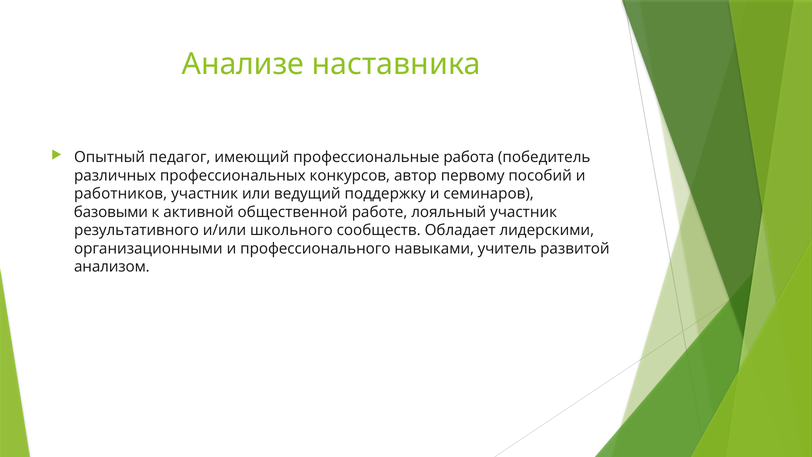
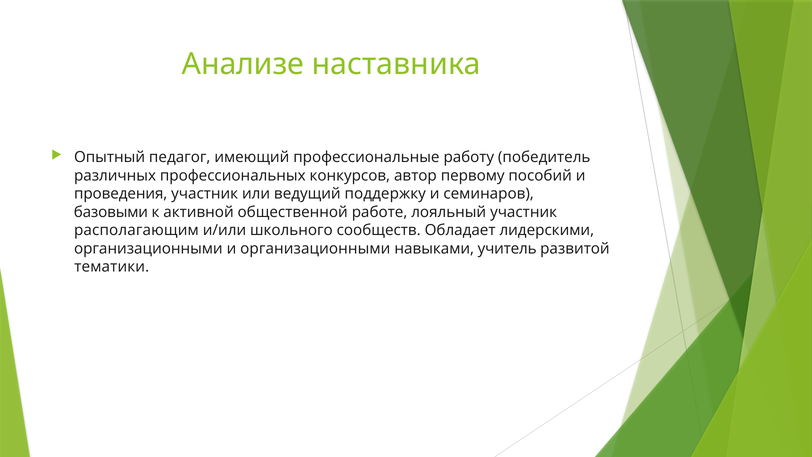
работа: работа -> работу (469, 157)
работников: работников -> проведения (121, 194)
результативного: результативного -> располагающим (136, 230)
и профессионального: профессионального -> организационными (315, 248)
анализом: анализом -> тематики (112, 267)
